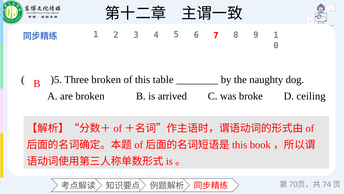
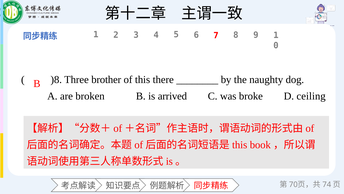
)5: )5 -> )8 (56, 79)
Three broken: broken -> brother (106, 79)
table: table -> there (163, 79)
